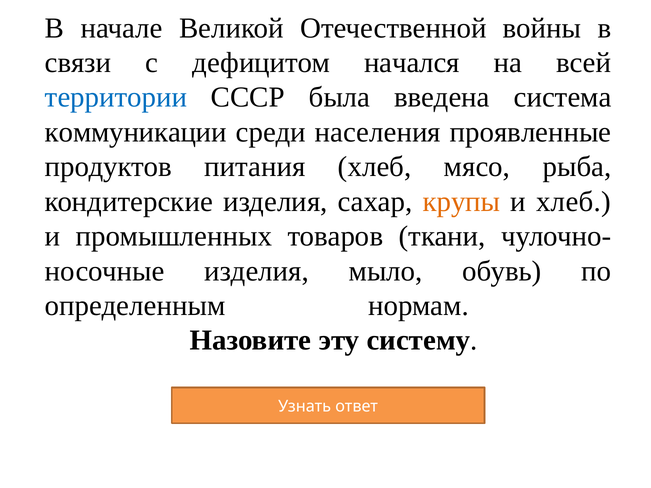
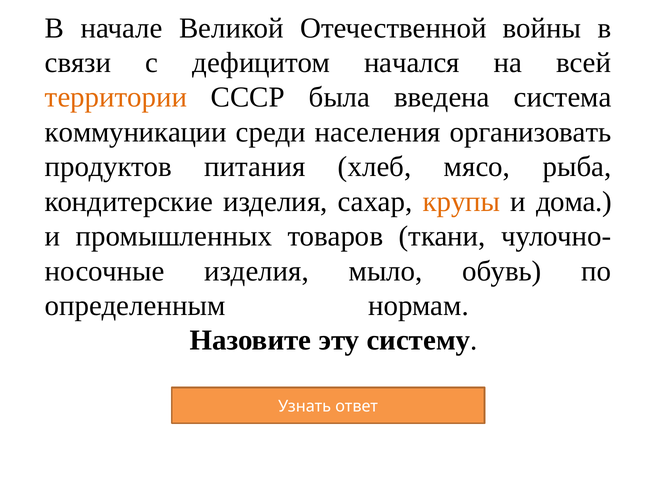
территории colour: blue -> orange (116, 97)
проявленные: проявленные -> организовать (531, 132)
и хлеб: хлеб -> дома (574, 202)
